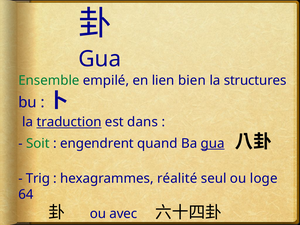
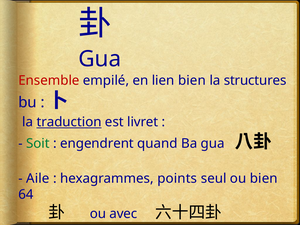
Ensemble colour: green -> red (49, 80)
dans: dans -> livret (143, 122)
gua underline: present -> none (213, 143)
Trig: Trig -> Aile (38, 178)
réalité: réalité -> points (177, 178)
ou loge: loge -> bien (264, 178)
